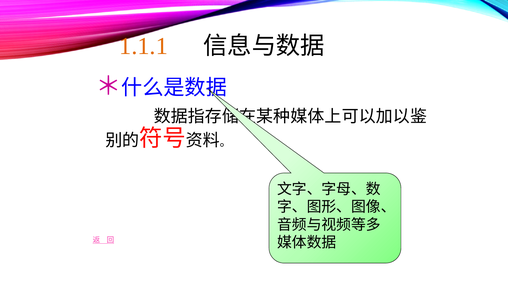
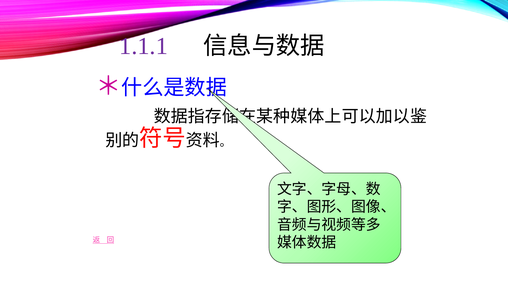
1.1.1 colour: orange -> purple (144, 46)
